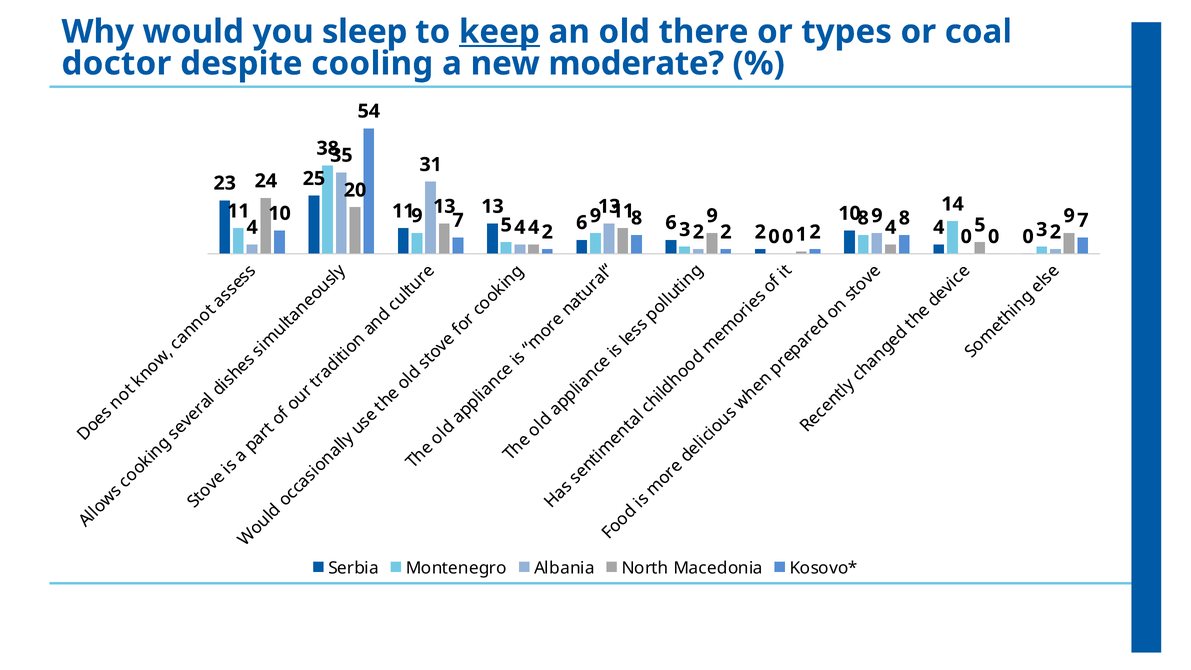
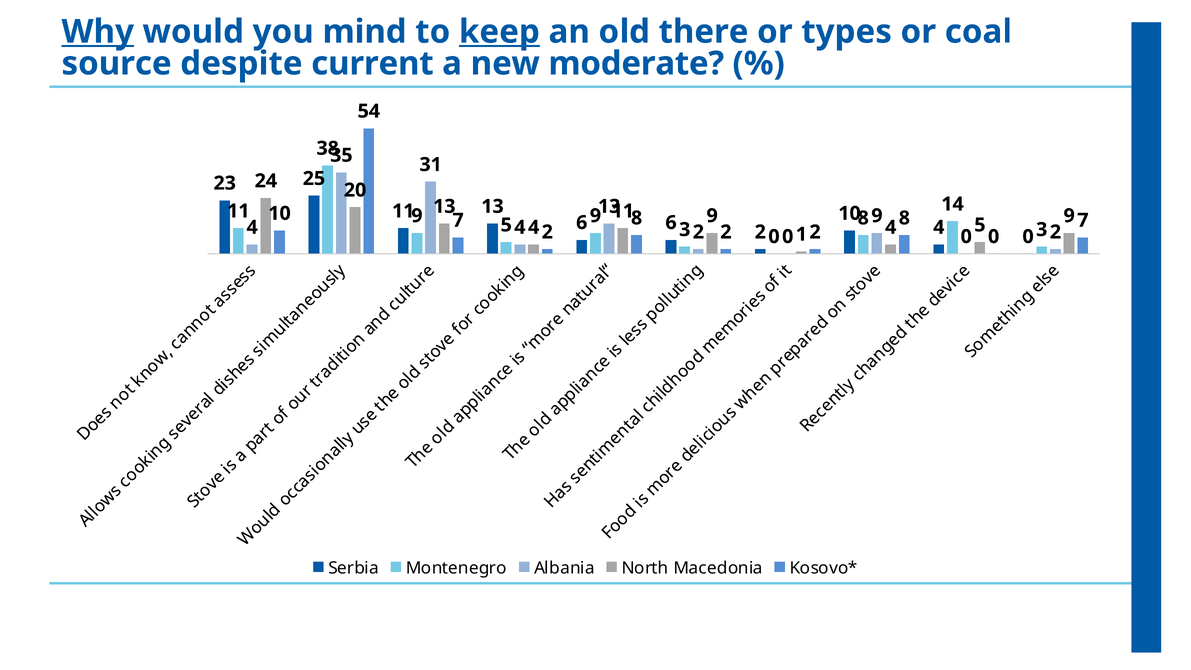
Why underline: none -> present (98, 32)
sleep: sleep -> mind (365, 32)
doctor: doctor -> source (117, 64)
cooling: cooling -> current (372, 64)
